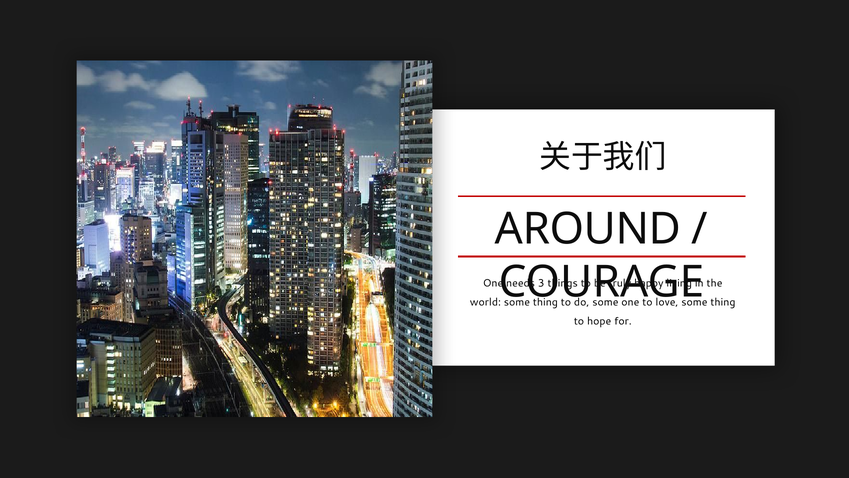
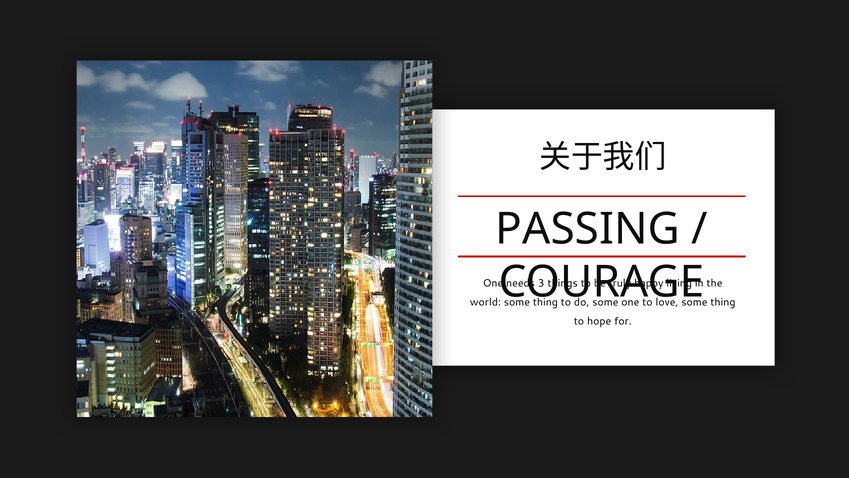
AROUND: AROUND -> PASSING (588, 229)
